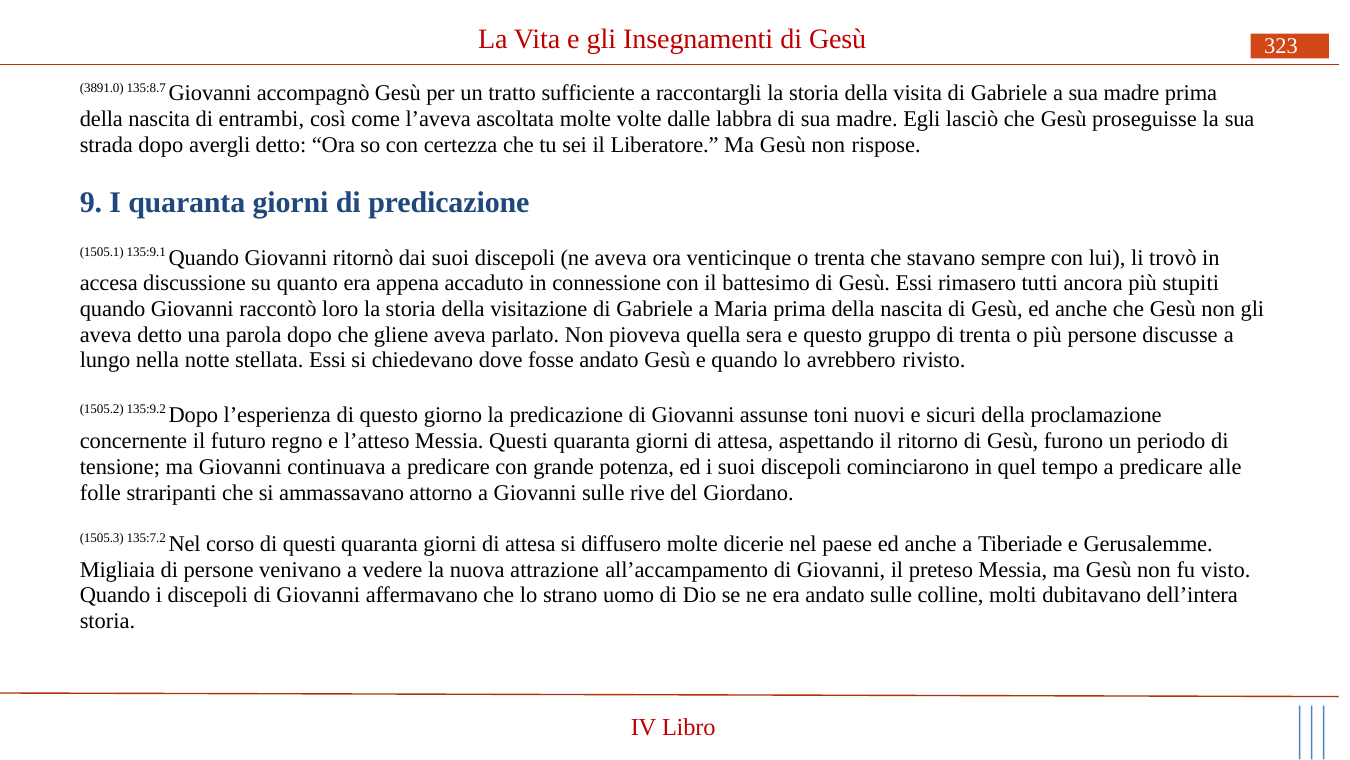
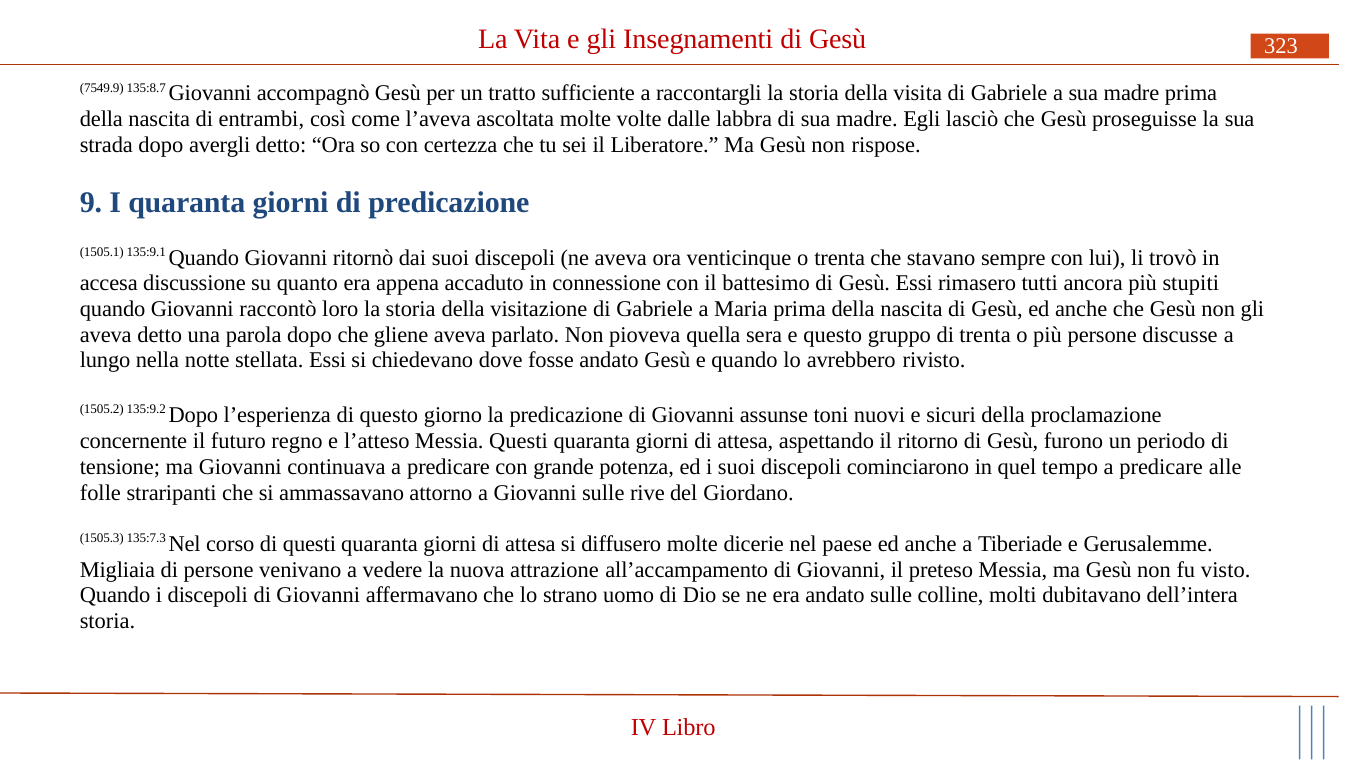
3891.0: 3891.0 -> 7549.9 (102, 88)
135:7.2: 135:7.2 -> 135:7.3 (146, 539)
